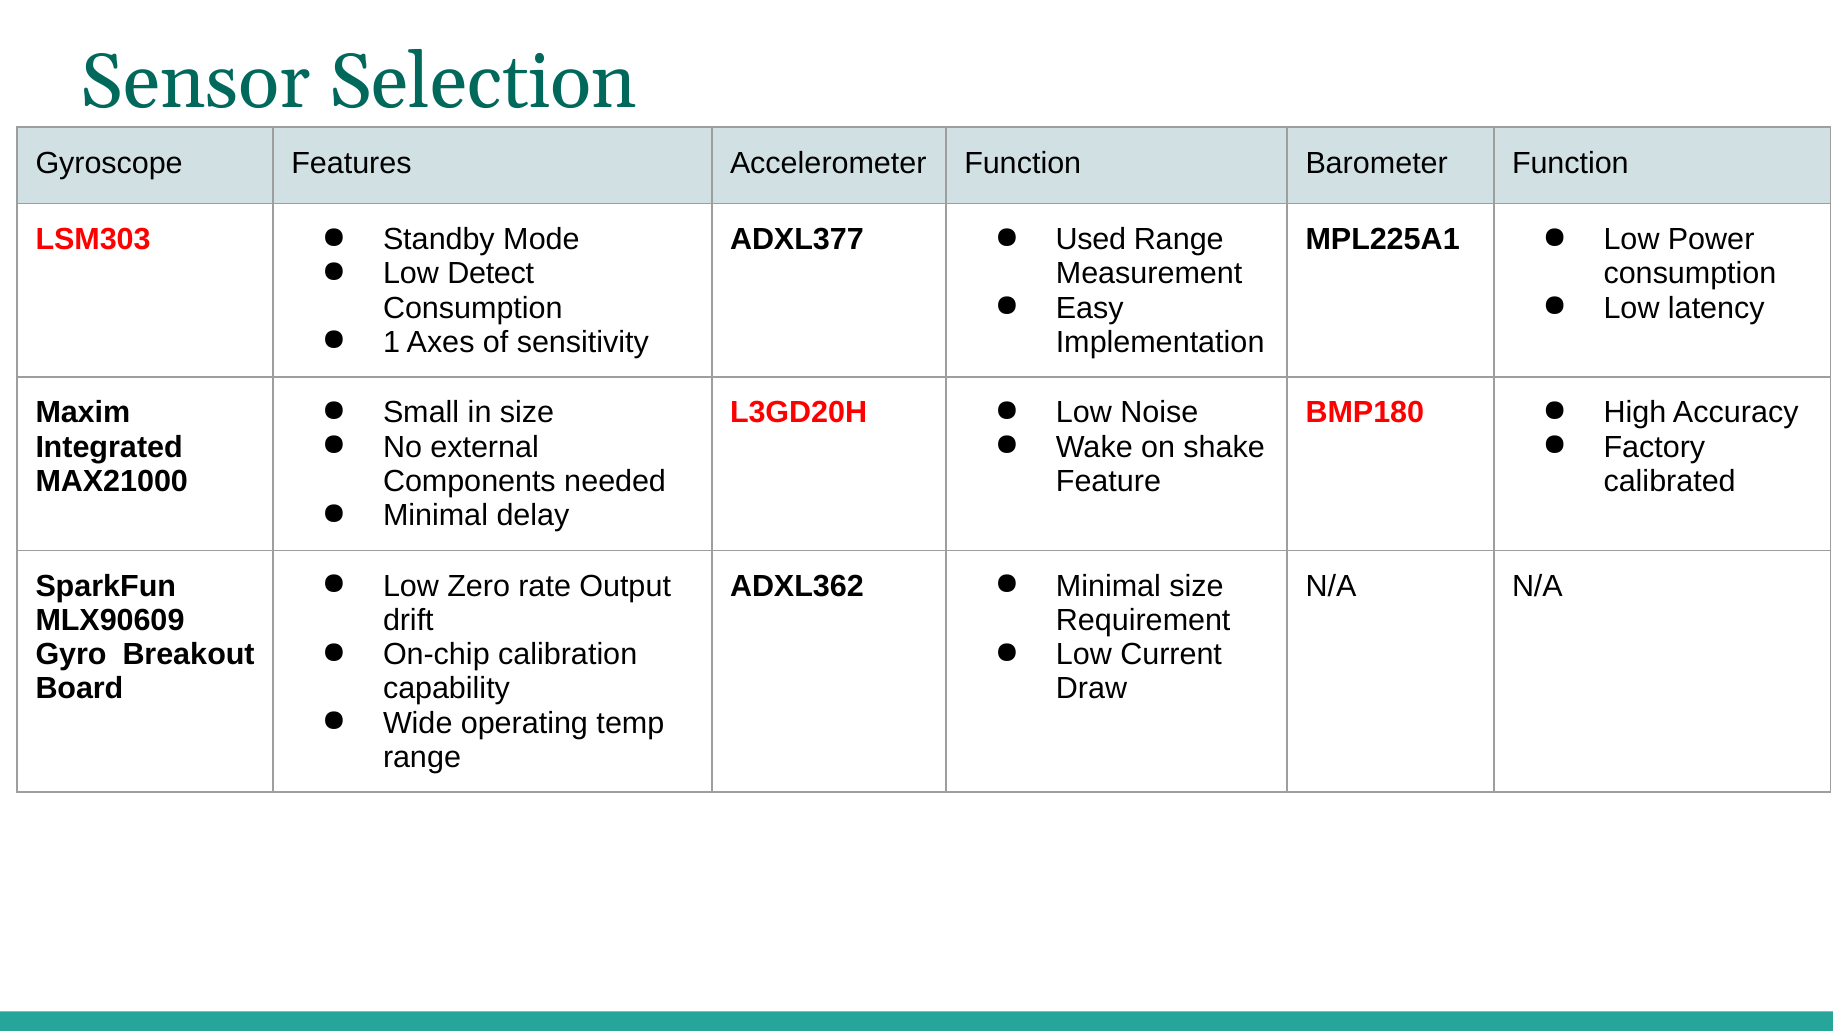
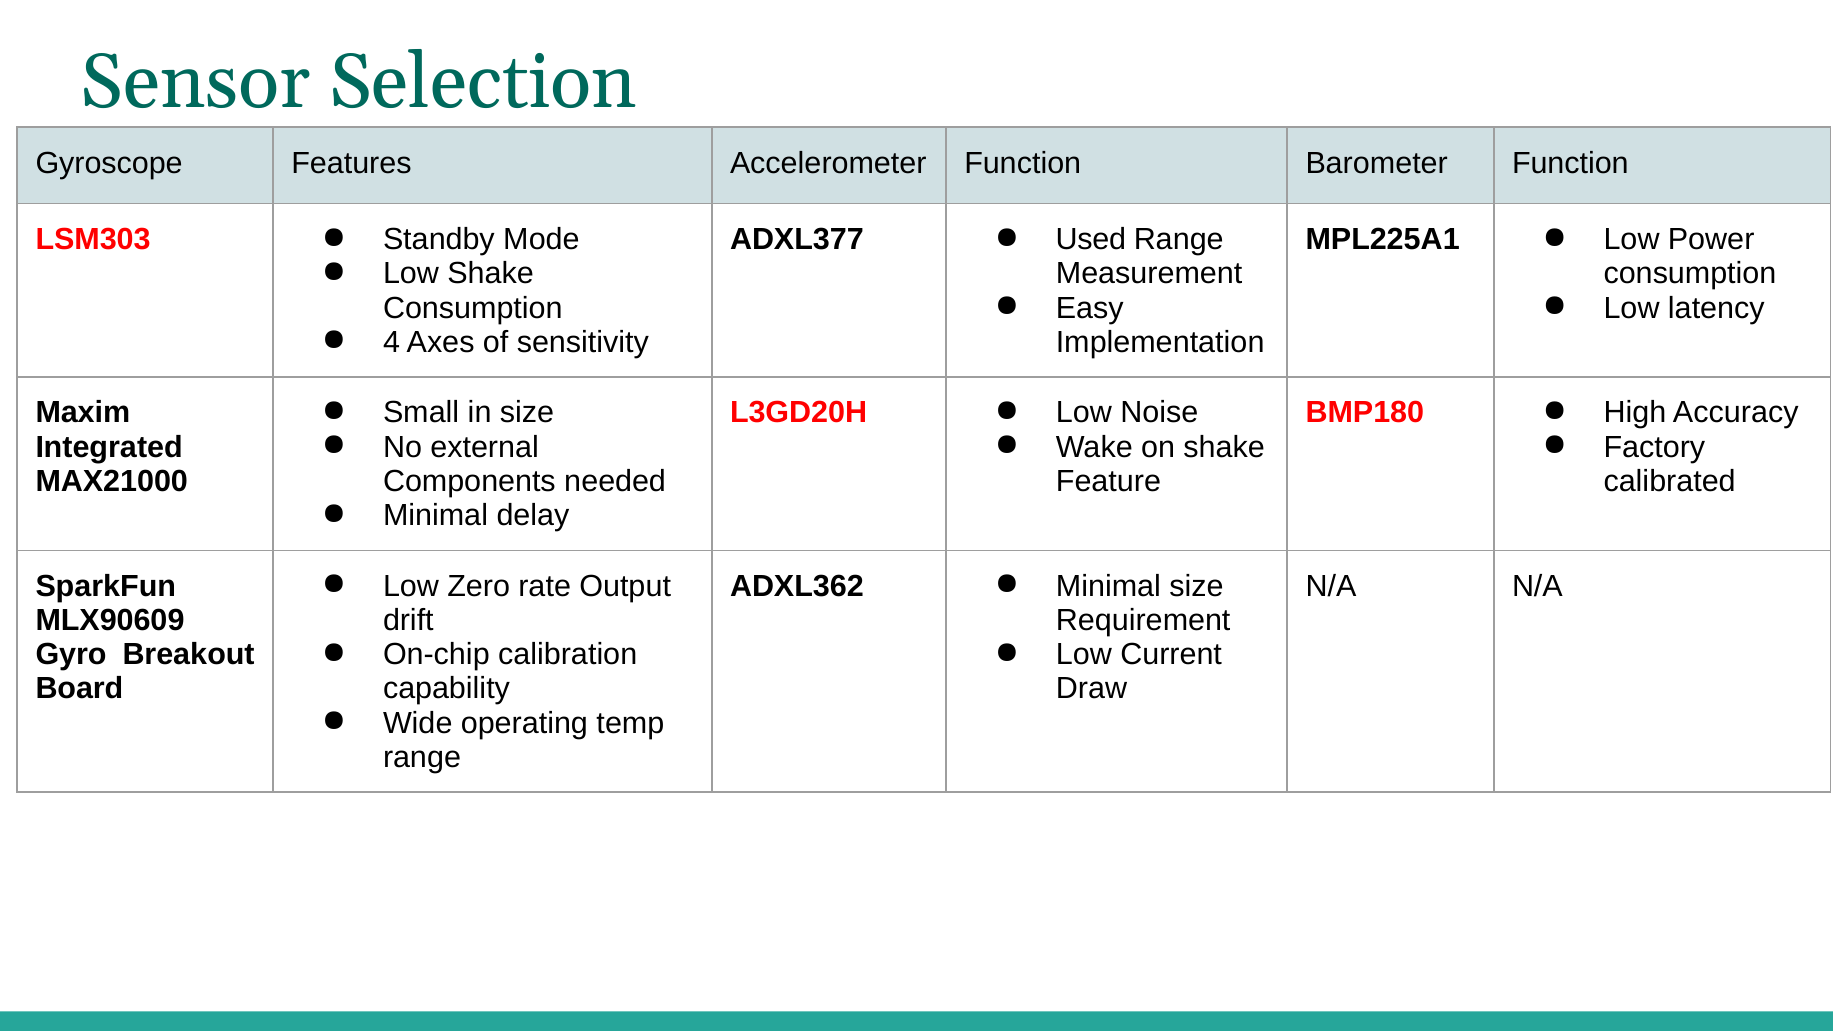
Low Detect: Detect -> Shake (491, 274)
1: 1 -> 4 (392, 342)
